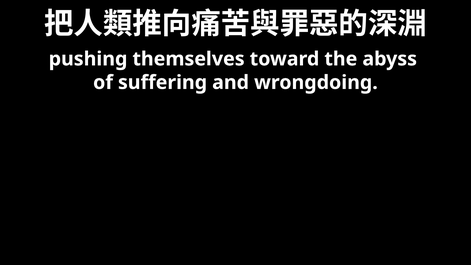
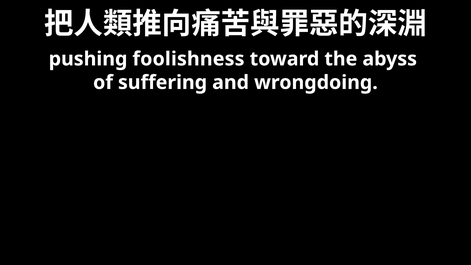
themselves: themselves -> foolishness (188, 59)
